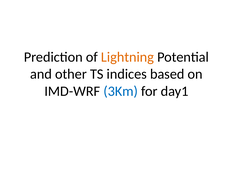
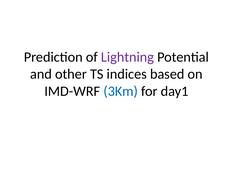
Lightning colour: orange -> purple (127, 57)
